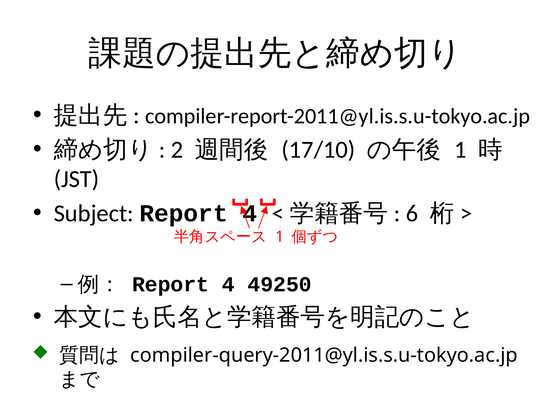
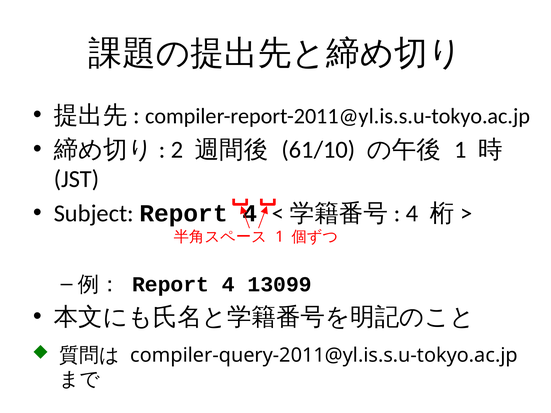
17/10: 17/10 -> 61/10 (318, 150)
6: 6 -> 4 (412, 214)
49250: 49250 -> 13099 (280, 285)
